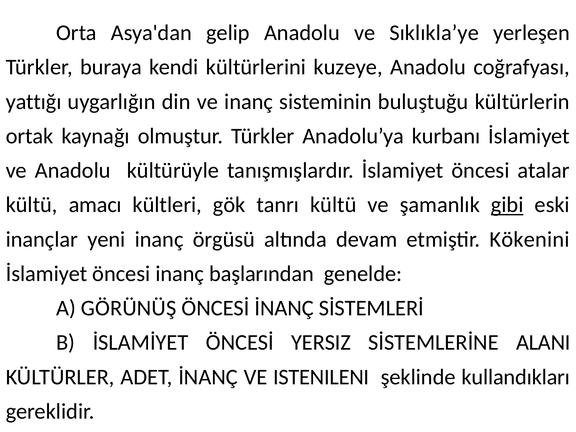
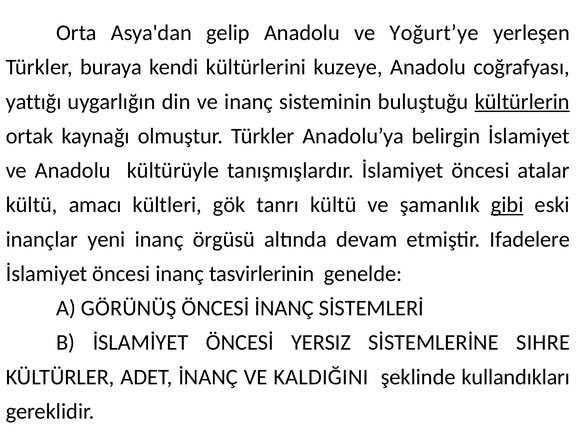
Sıklıkla’ye: Sıklıkla’ye -> Yoğurt’ye (434, 33)
kültürlerin underline: none -> present (522, 102)
kurbanı: kurbanı -> belirgin (446, 136)
Kökenini: Kökenini -> Ifadelere (530, 239)
başlarından: başlarından -> tasvirlerinin (262, 274)
ALANI: ALANI -> SIHRE (543, 343)
ISTENILENI: ISTENILENI -> KALDIĞINI (321, 377)
